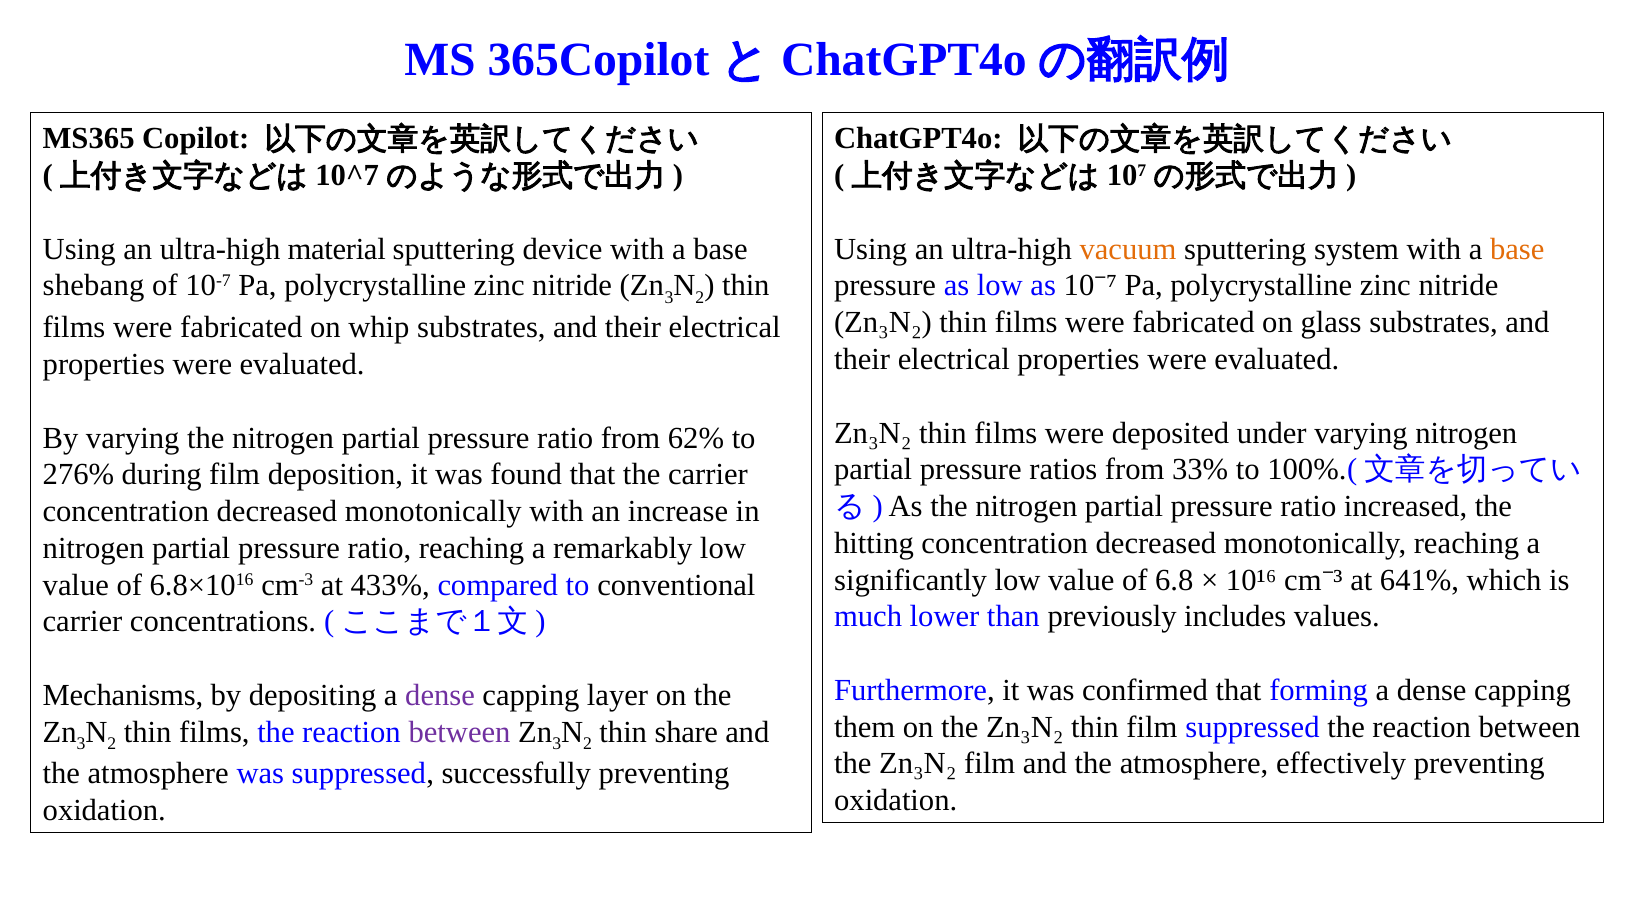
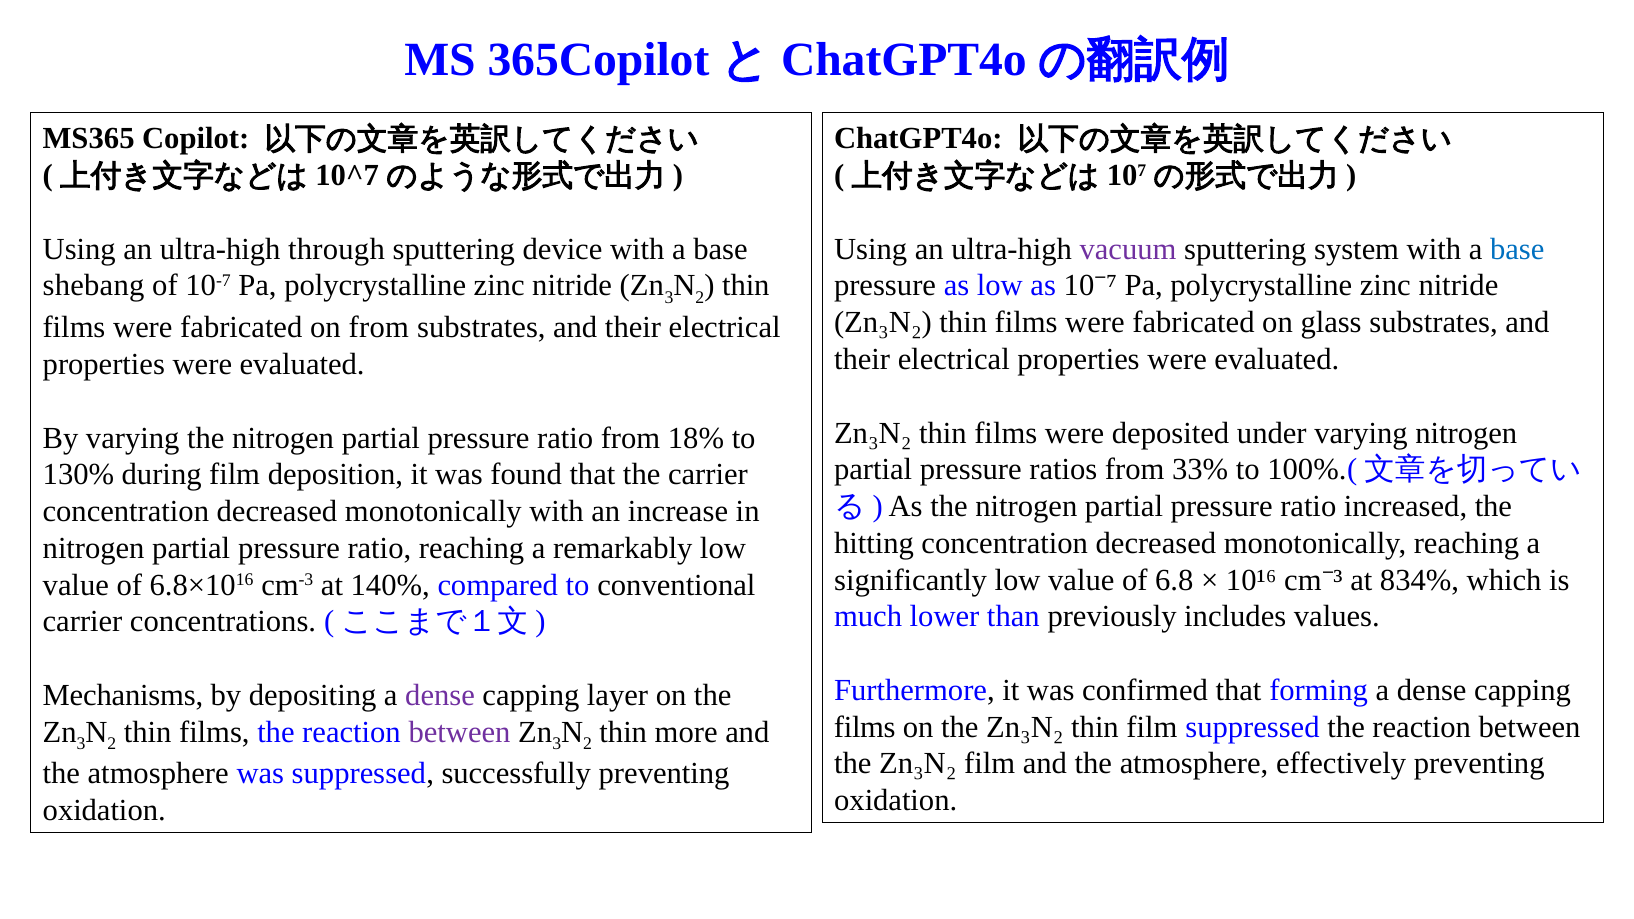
material: material -> through (336, 249)
vacuum colour: orange -> purple (1128, 249)
base colour: orange -> blue (1517, 249)
on whip: whip -> from (379, 328)
62%: 62% -> 18% (696, 438)
276%: 276% -> 130% (78, 475)
641%: 641% -> 834% (1420, 580)
433%: 433% -> 140% (390, 585)
them: them -> films (865, 727)
share: share -> more (686, 732)
